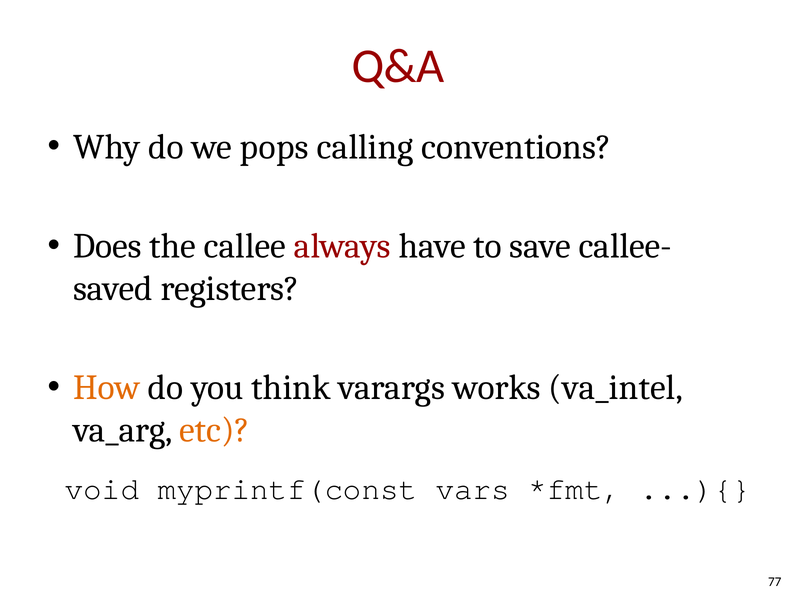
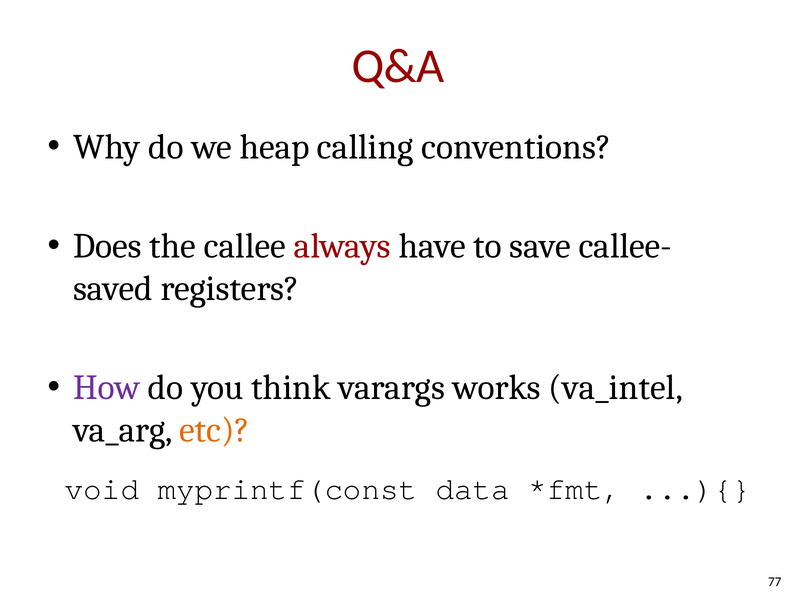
pops: pops -> heap (275, 147)
How colour: orange -> purple (107, 388)
vars: vars -> data (473, 489)
